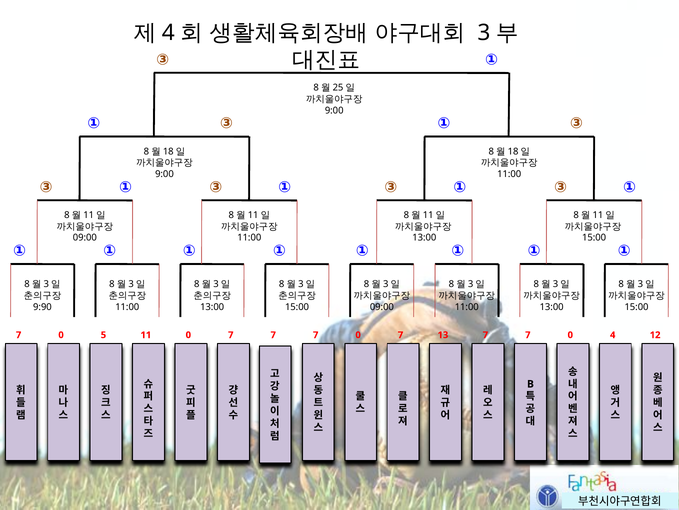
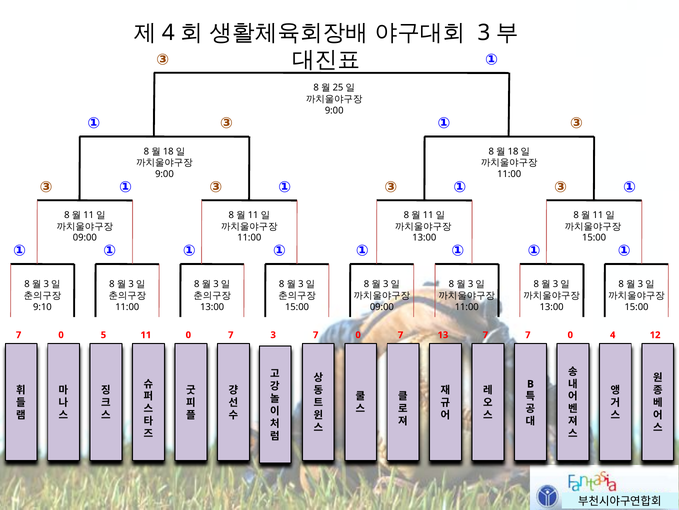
9:90: 9:90 -> 9:10 (42, 306)
0 7 7: 7 -> 3 (273, 335)
